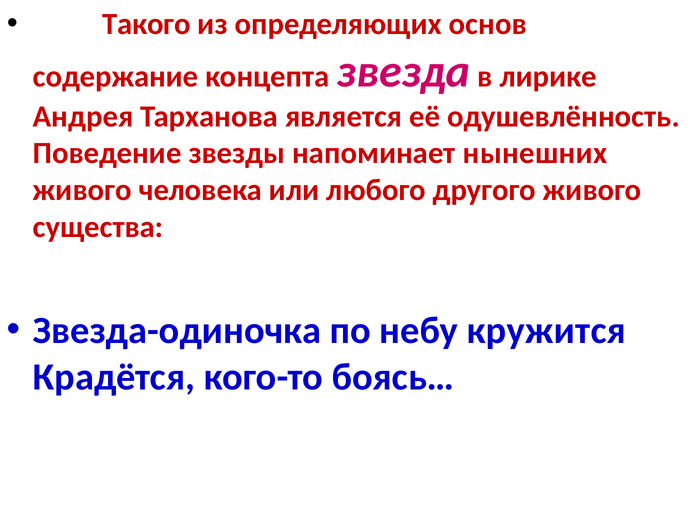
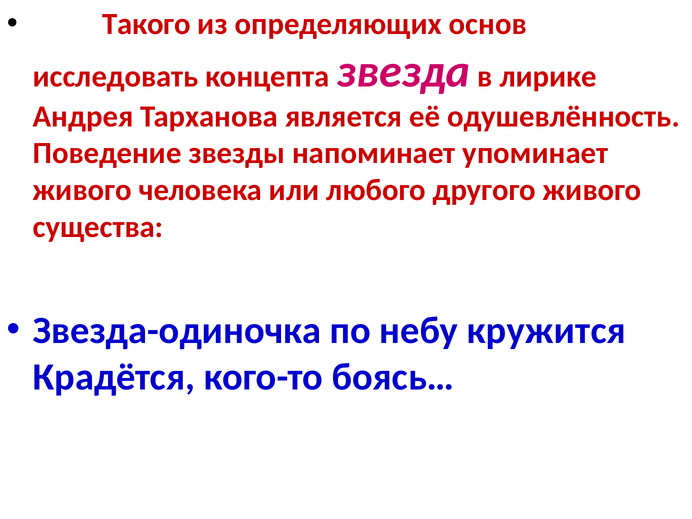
содержание: содержание -> исследовать (116, 76)
нынешних: нынешних -> упоминает (535, 153)
